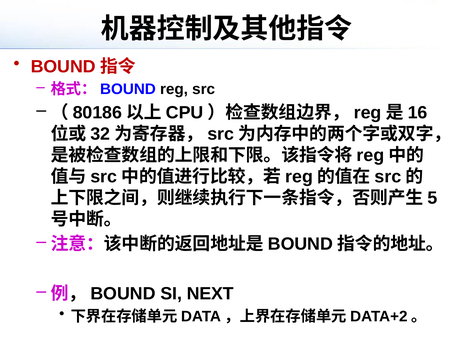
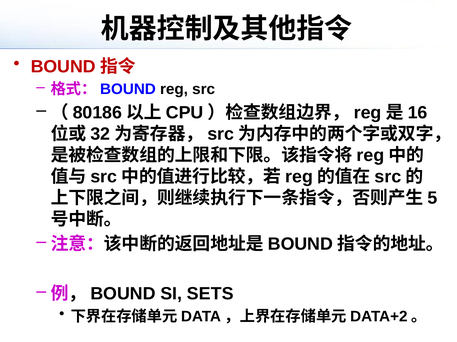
NEXT: NEXT -> SETS (210, 294)
